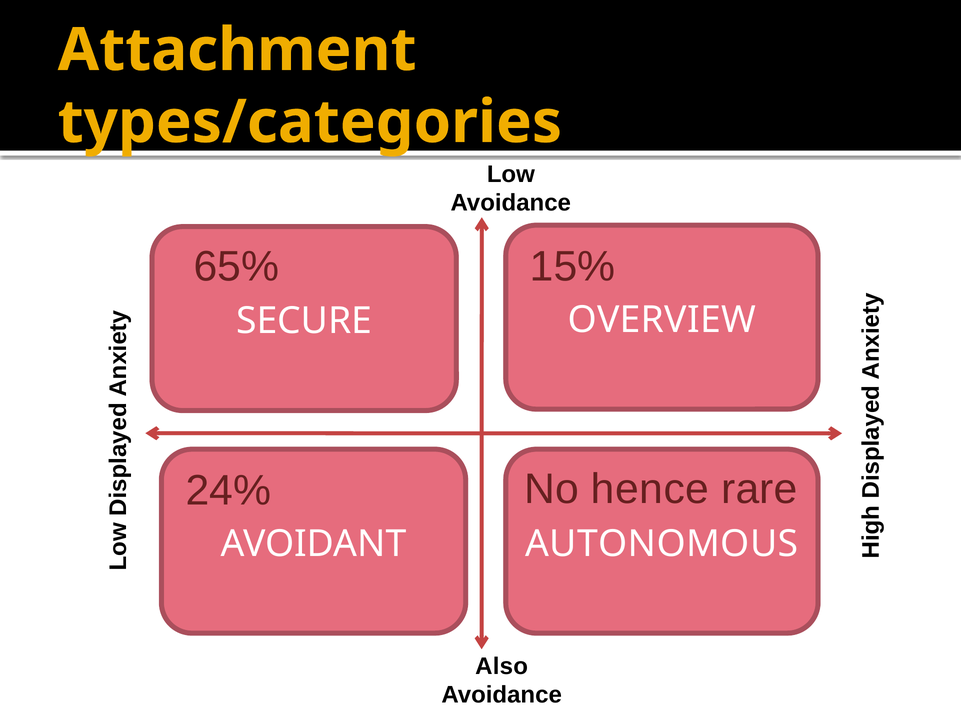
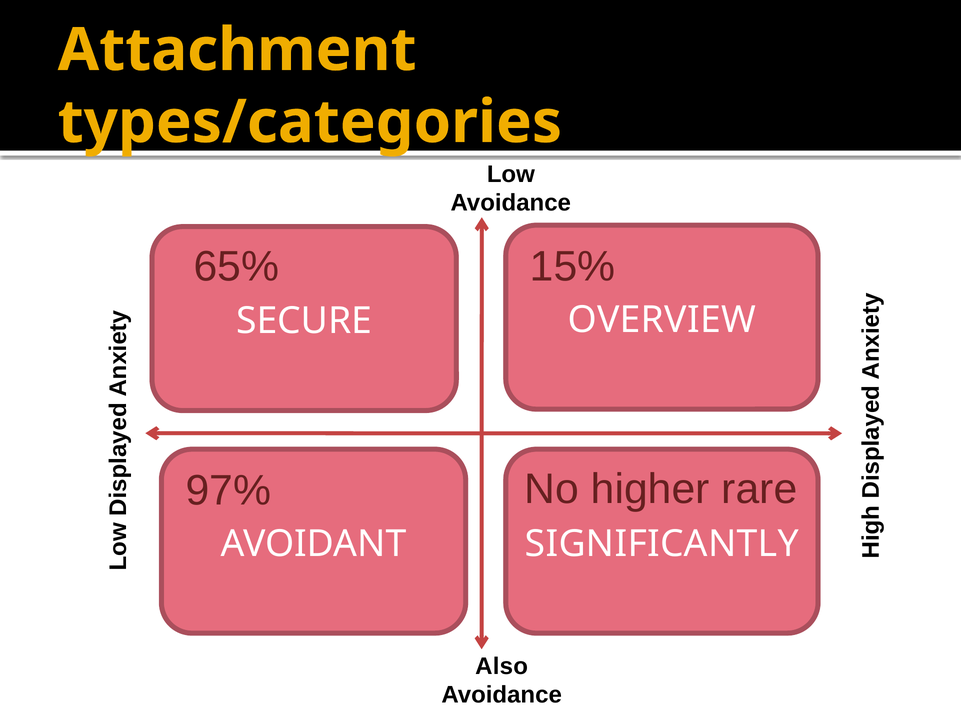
24%: 24% -> 97% (228, 491)
hence: hence -> higher (650, 490)
AUTONOMOUS: AUTONOMOUS -> SIGNIFICANTLY (662, 544)
